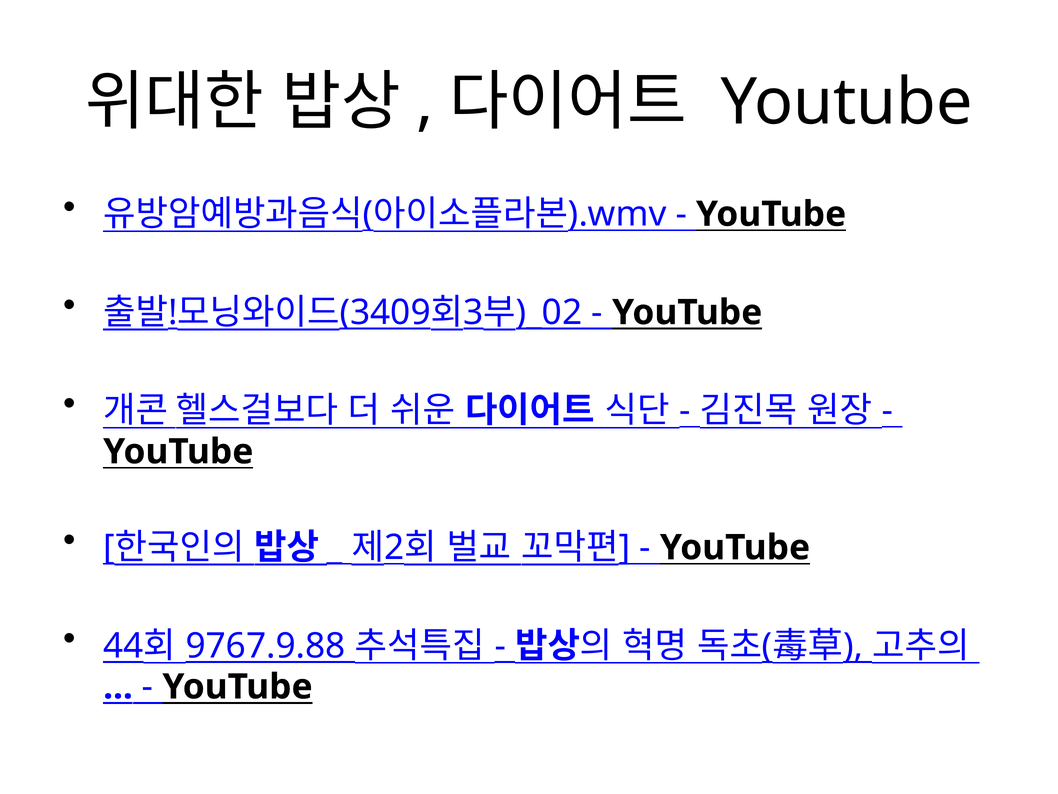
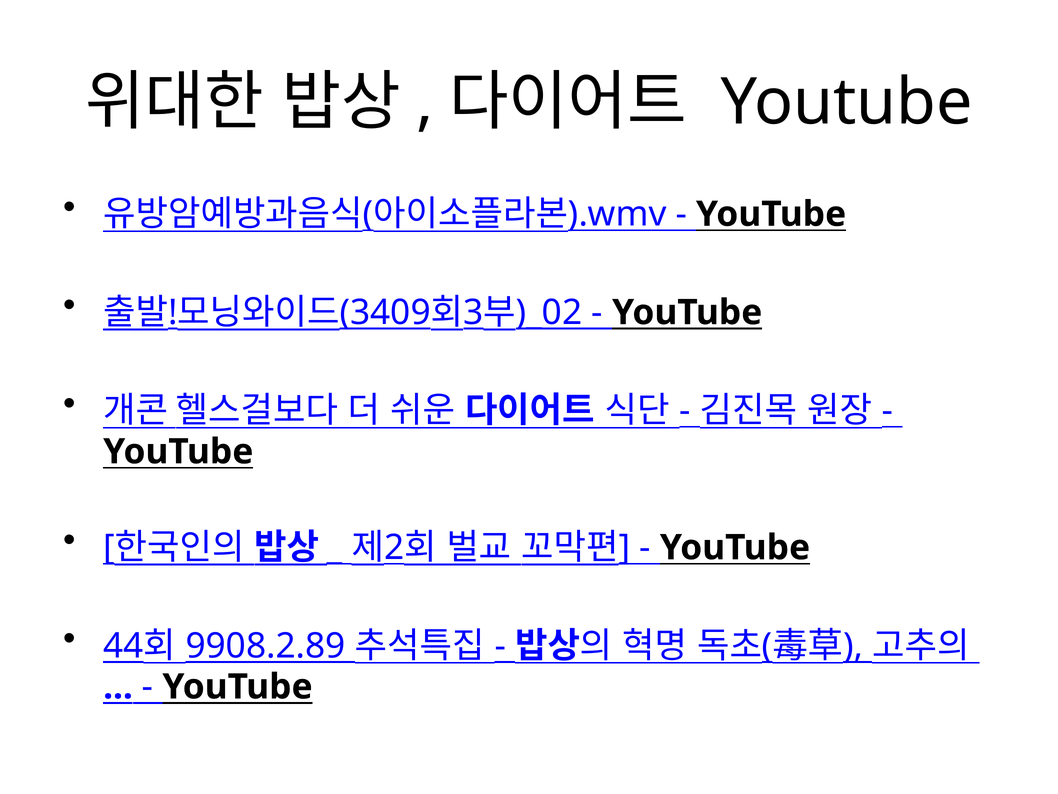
9767.9.88: 9767.9.88 -> 9908.2.89 (266, 645)
